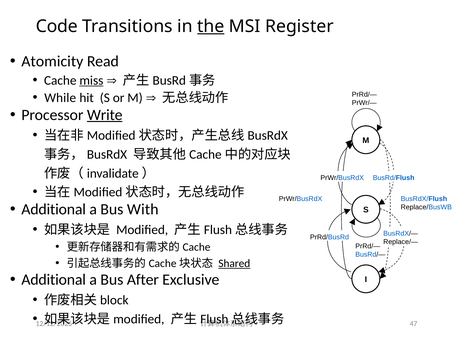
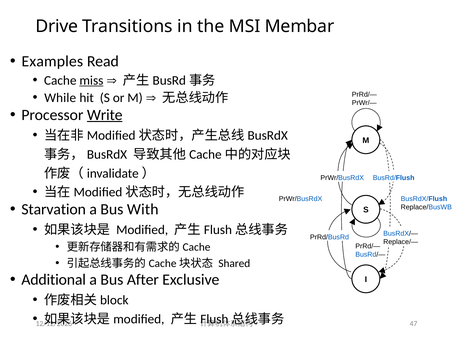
Code: Code -> Drive (57, 26)
the underline: present -> none (211, 26)
Register: Register -> Membar (300, 26)
Atomicity: Atomicity -> Examples (52, 61)
Additional: Additional -> Starvation (54, 210)
Shared underline: present -> none (234, 264)
